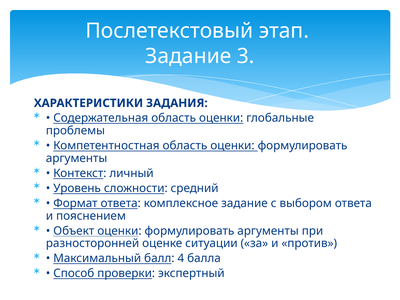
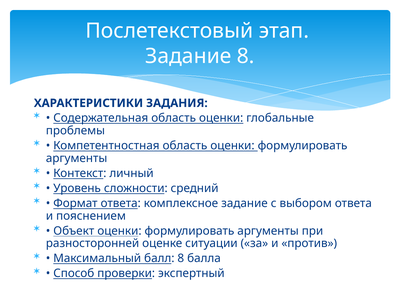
Задание 3: 3 -> 8 (246, 56)
балл 4: 4 -> 8 (181, 258)
